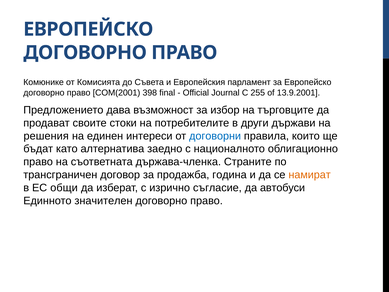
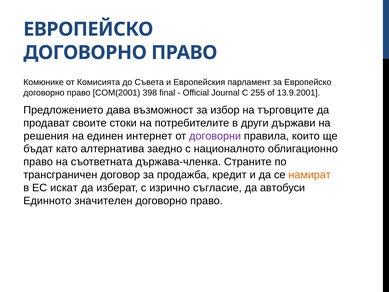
интереси: интереси -> интернет (149, 136)
договорни colour: blue -> purple (215, 136)
година: година -> кредит (229, 175)
общи: общи -> искат (64, 188)
